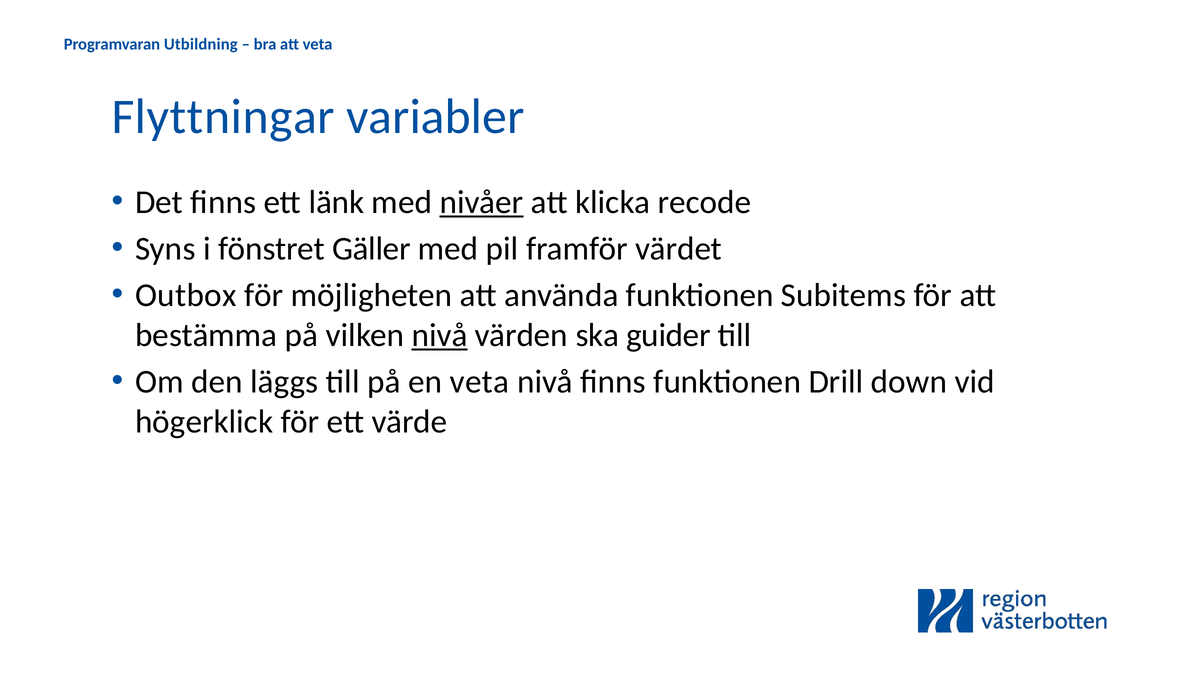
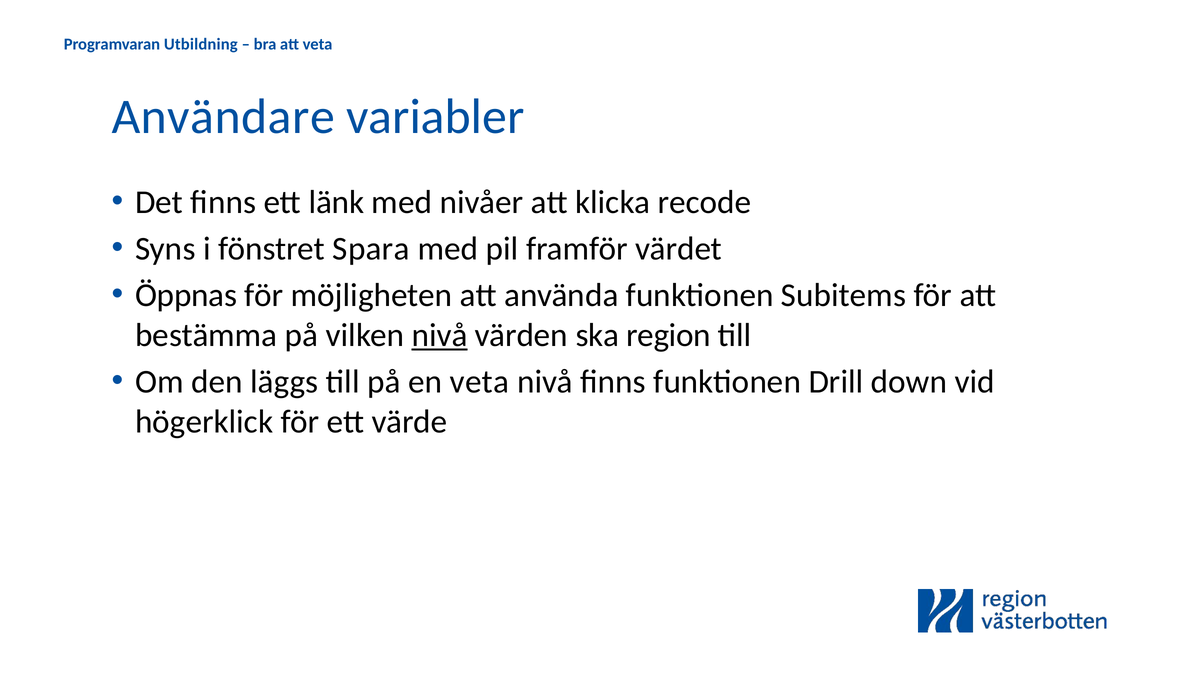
Flyttningar: Flyttningar -> Användare (223, 117)
nivåer underline: present -> none (481, 202)
Gäller: Gäller -> Spara (371, 249)
Outbox: Outbox -> Öppnas (186, 295)
guider: guider -> region (668, 335)
